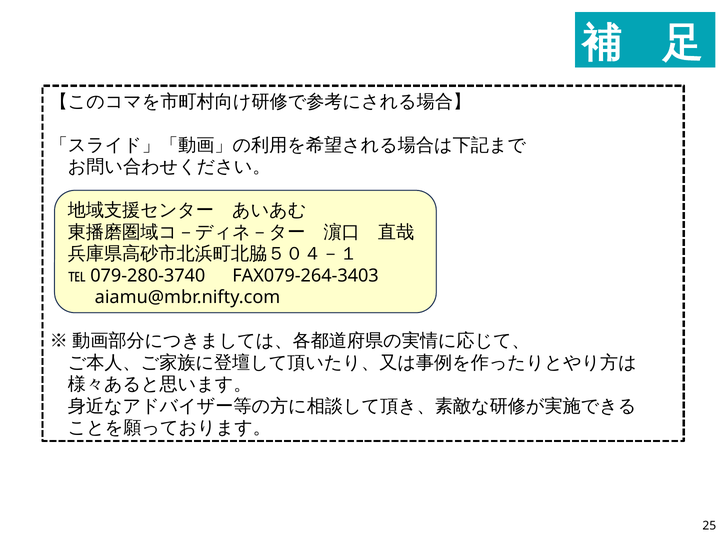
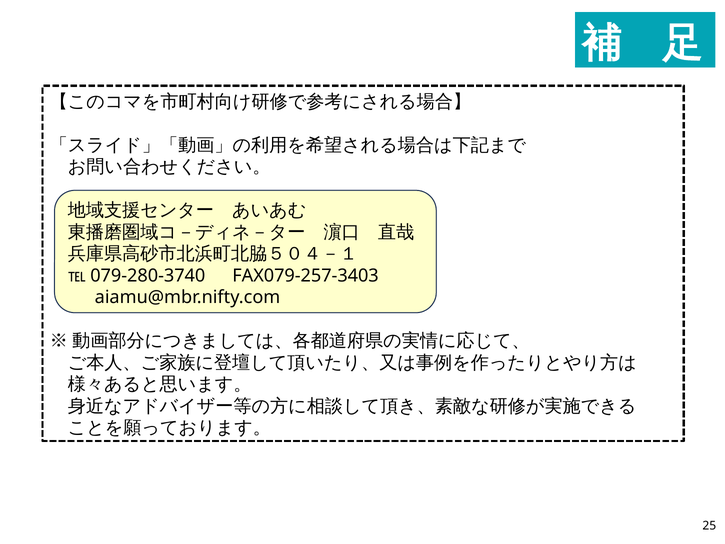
FAX079-264-3403: FAX079-264-3403 -> FAX079-257-3403 (306, 275)
